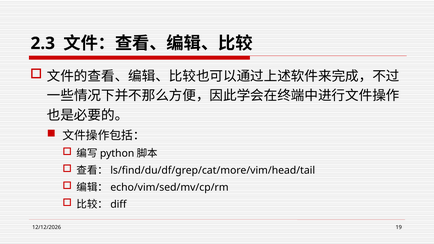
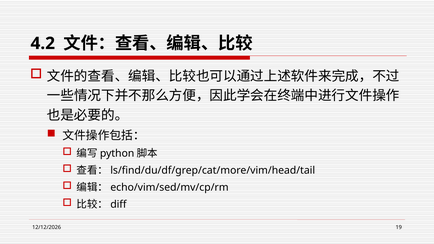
2.3: 2.3 -> 4.2 (43, 43)
